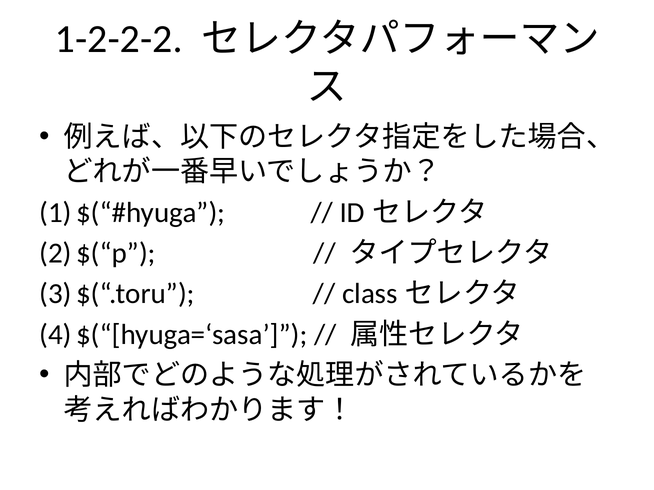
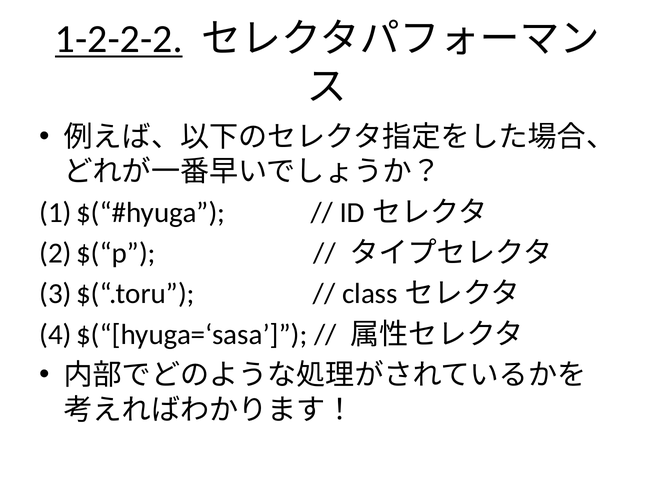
1-2-2-2 underline: none -> present (119, 39)
